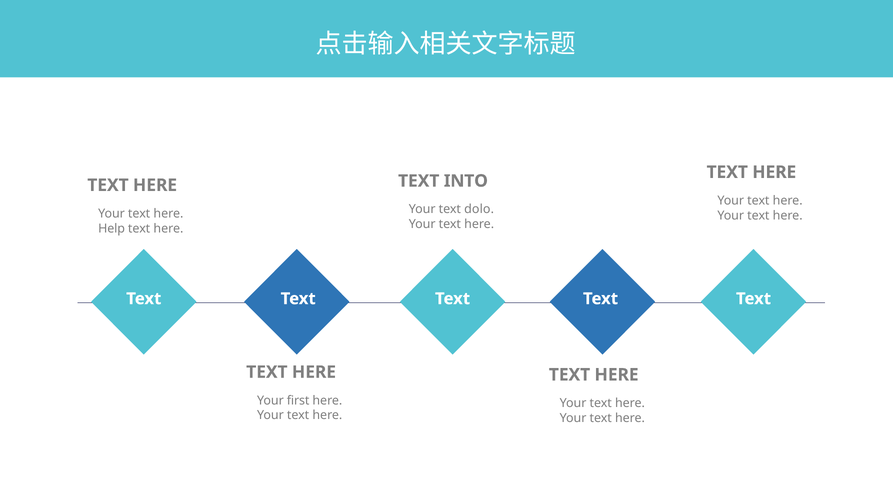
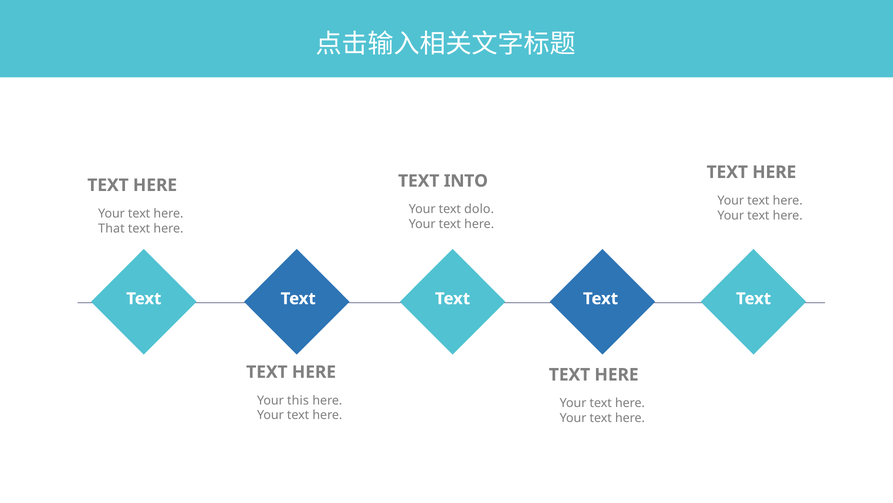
Help: Help -> That (111, 228)
first: first -> this (298, 400)
